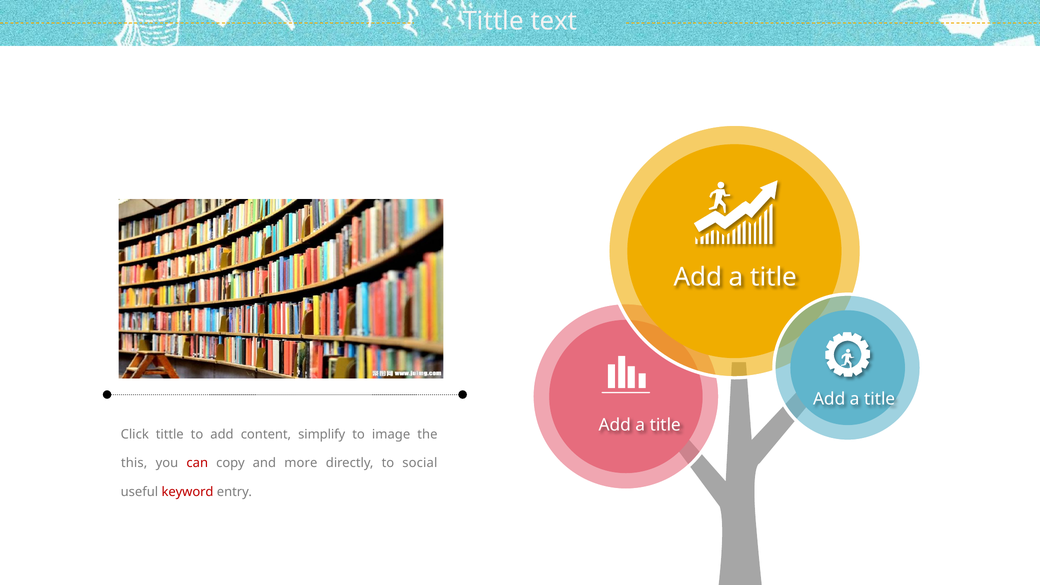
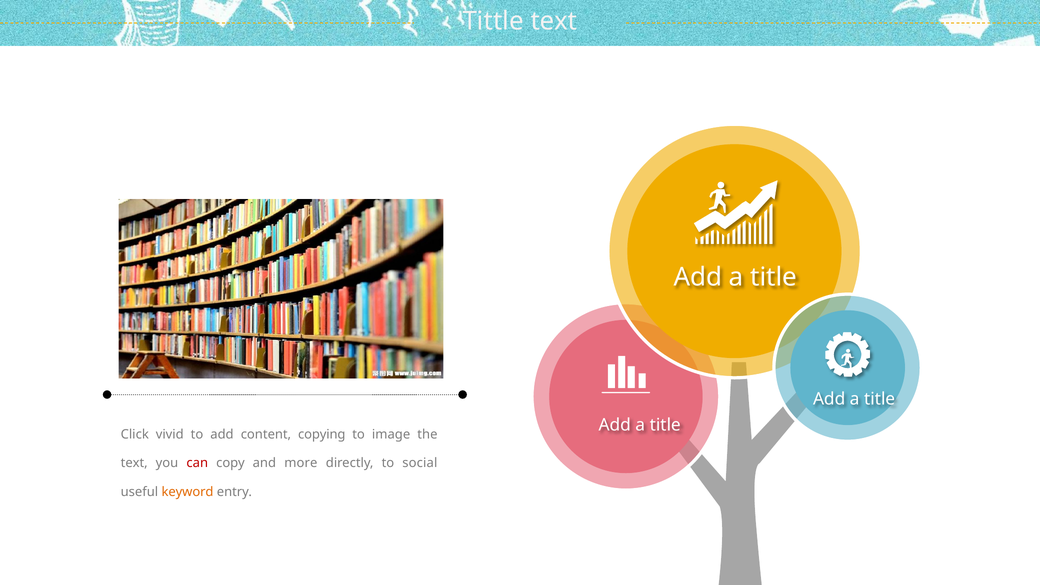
Click tittle: tittle -> vivid (170, 434)
simplify: simplify -> copying (322, 434)
this: this -> text (134, 463)
keyword colour: red -> orange (188, 492)
